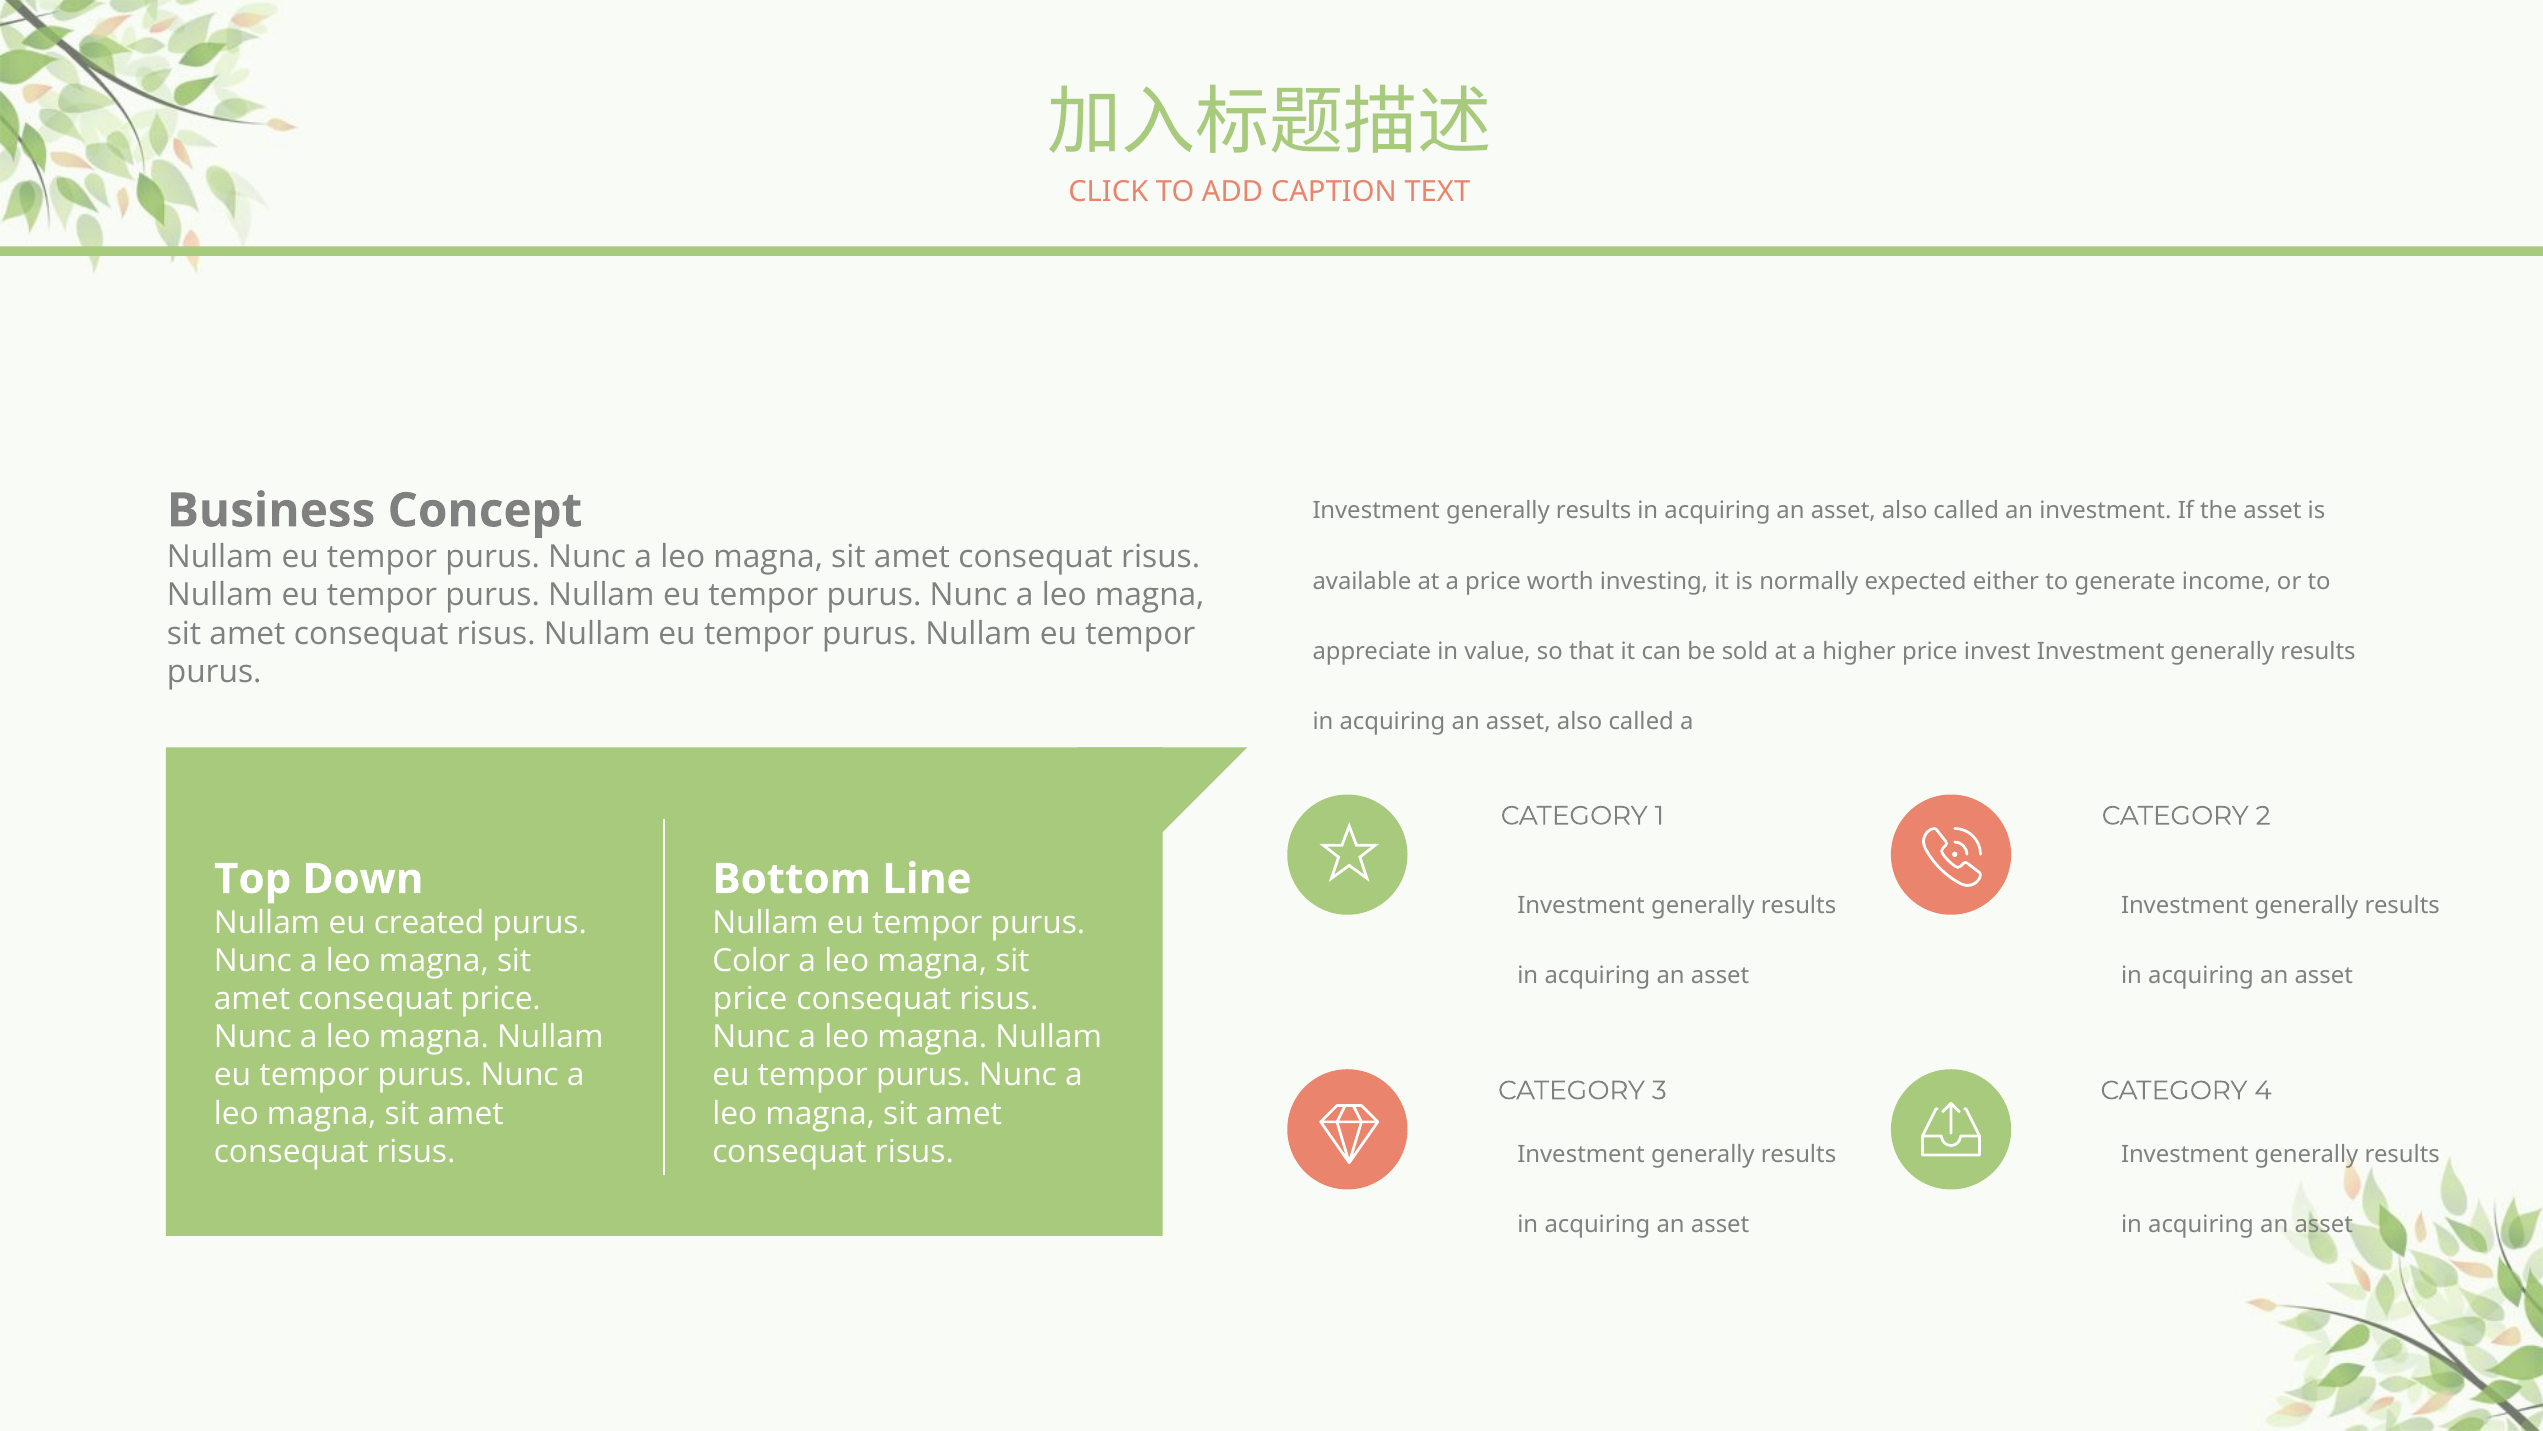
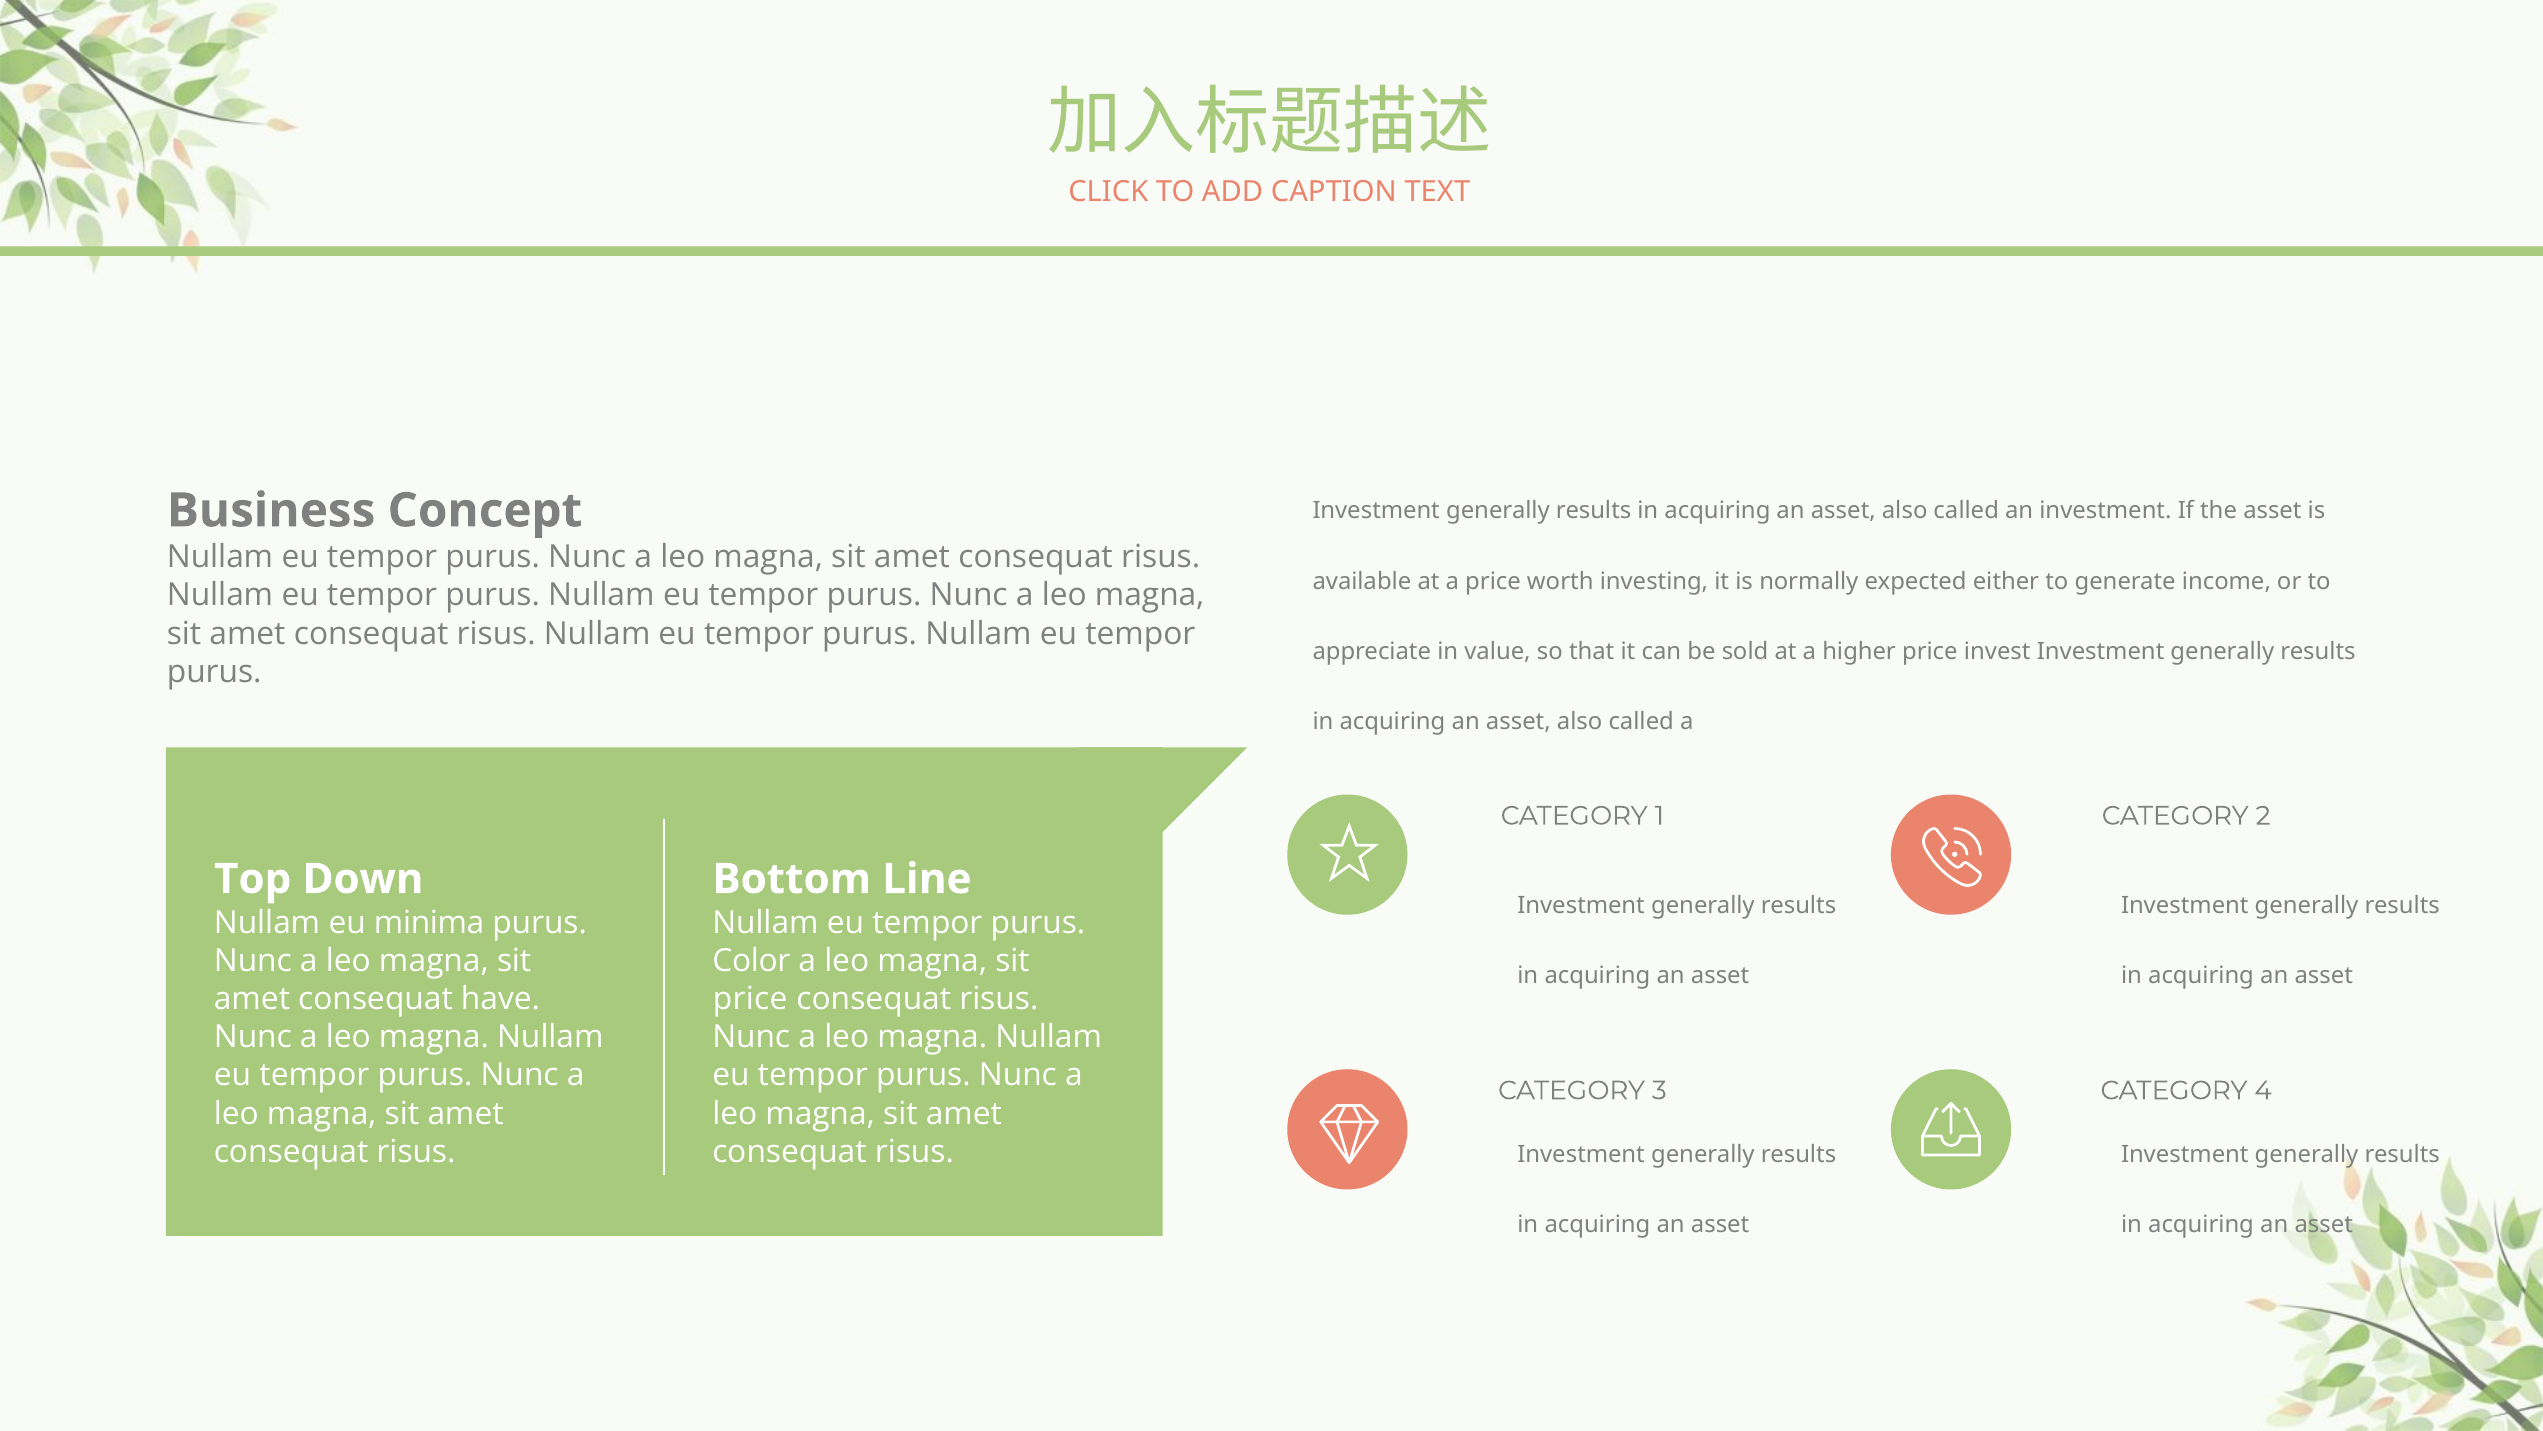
created: created -> minima (429, 923)
consequat price: price -> have (500, 999)
